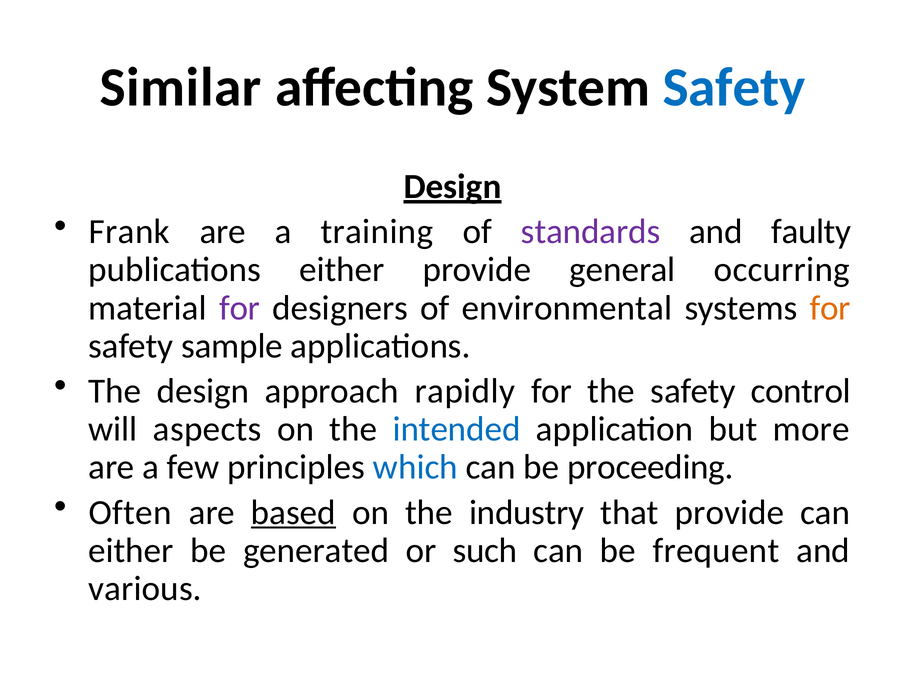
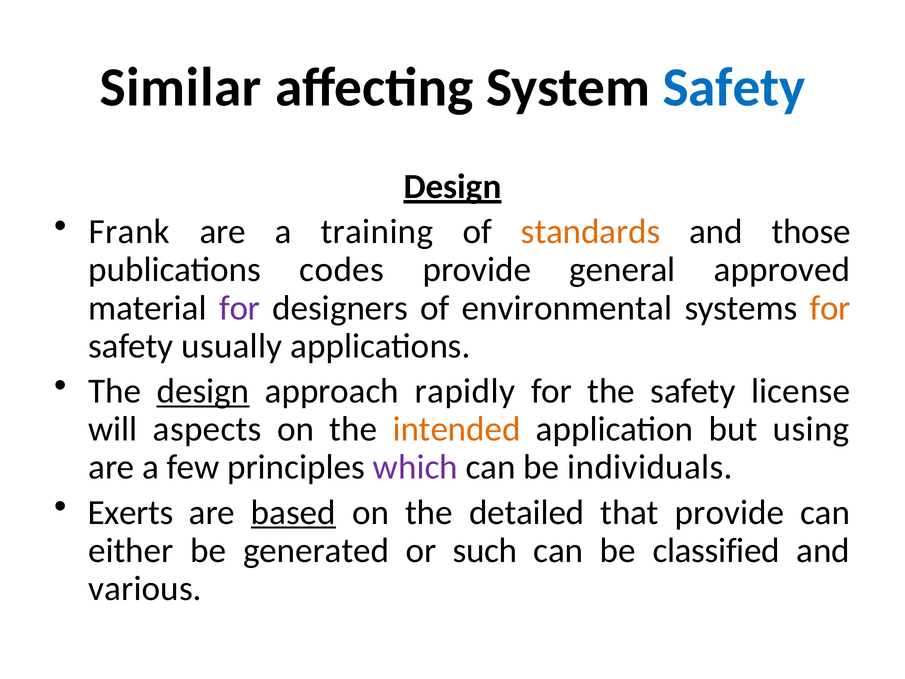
standards colour: purple -> orange (591, 232)
faulty: faulty -> those (811, 232)
publications either: either -> codes (342, 270)
occurring: occurring -> approved (782, 270)
sample: sample -> usually (232, 346)
design underline: none -> present (203, 391)
control: control -> license (801, 391)
intended colour: blue -> orange (457, 429)
more: more -> using (811, 429)
which colour: blue -> purple (415, 467)
proceeding: proceeding -> individuals (650, 467)
Often: Often -> Exerts (131, 512)
industry: industry -> detailed (527, 512)
frequent: frequent -> classified (716, 550)
